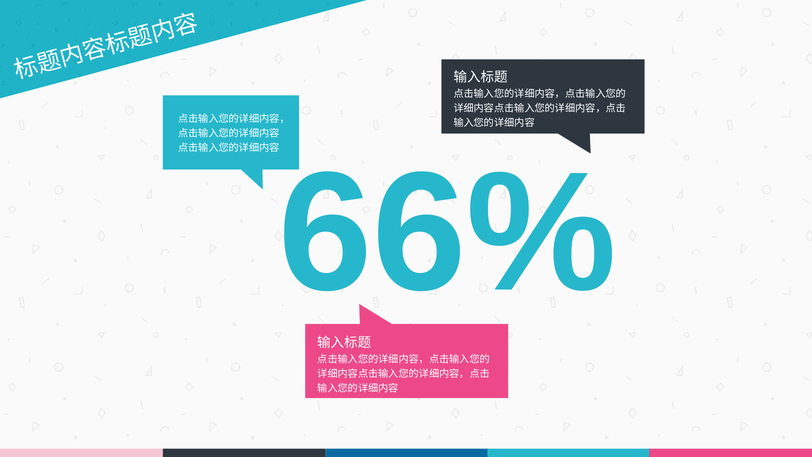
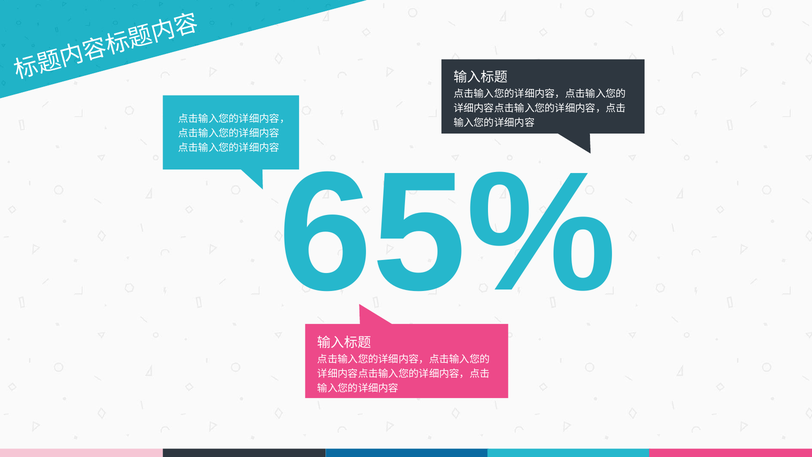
66%: 66% -> 65% (447, 234)
